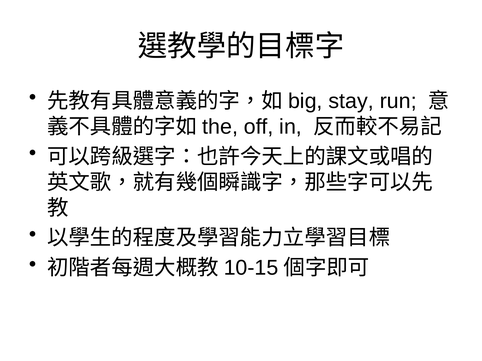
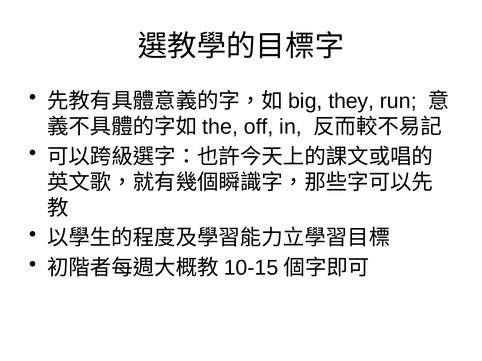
stay: stay -> they (351, 101)
